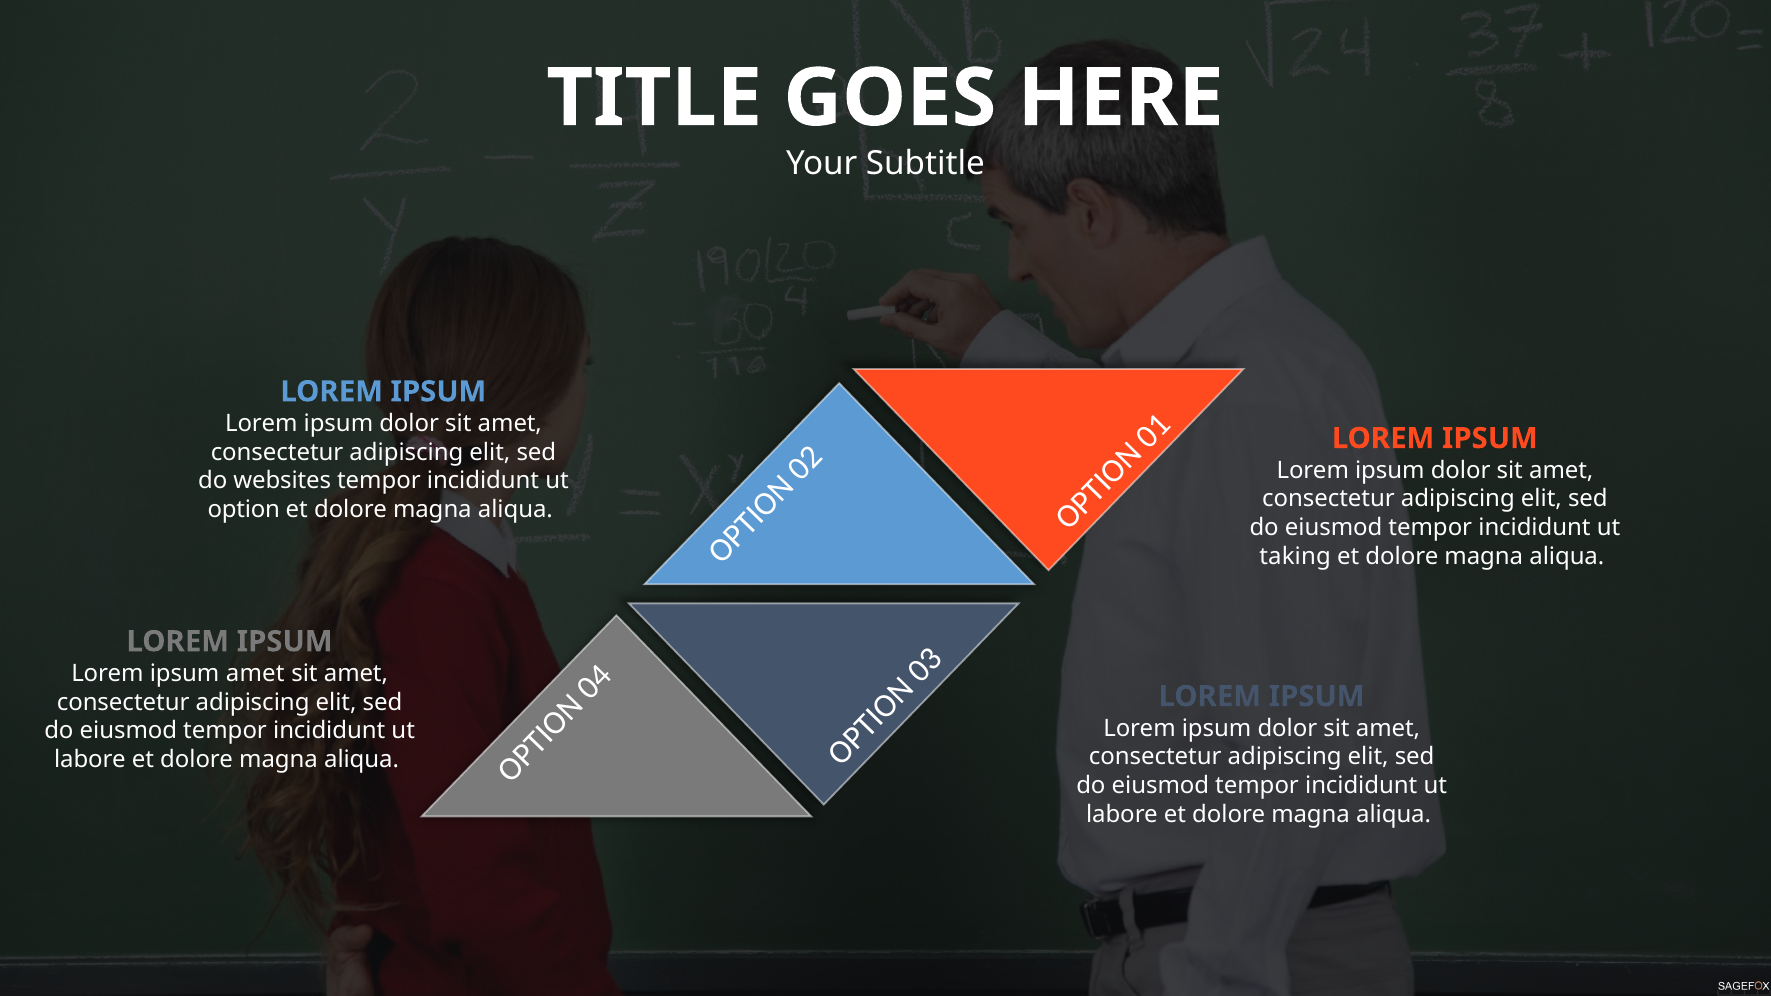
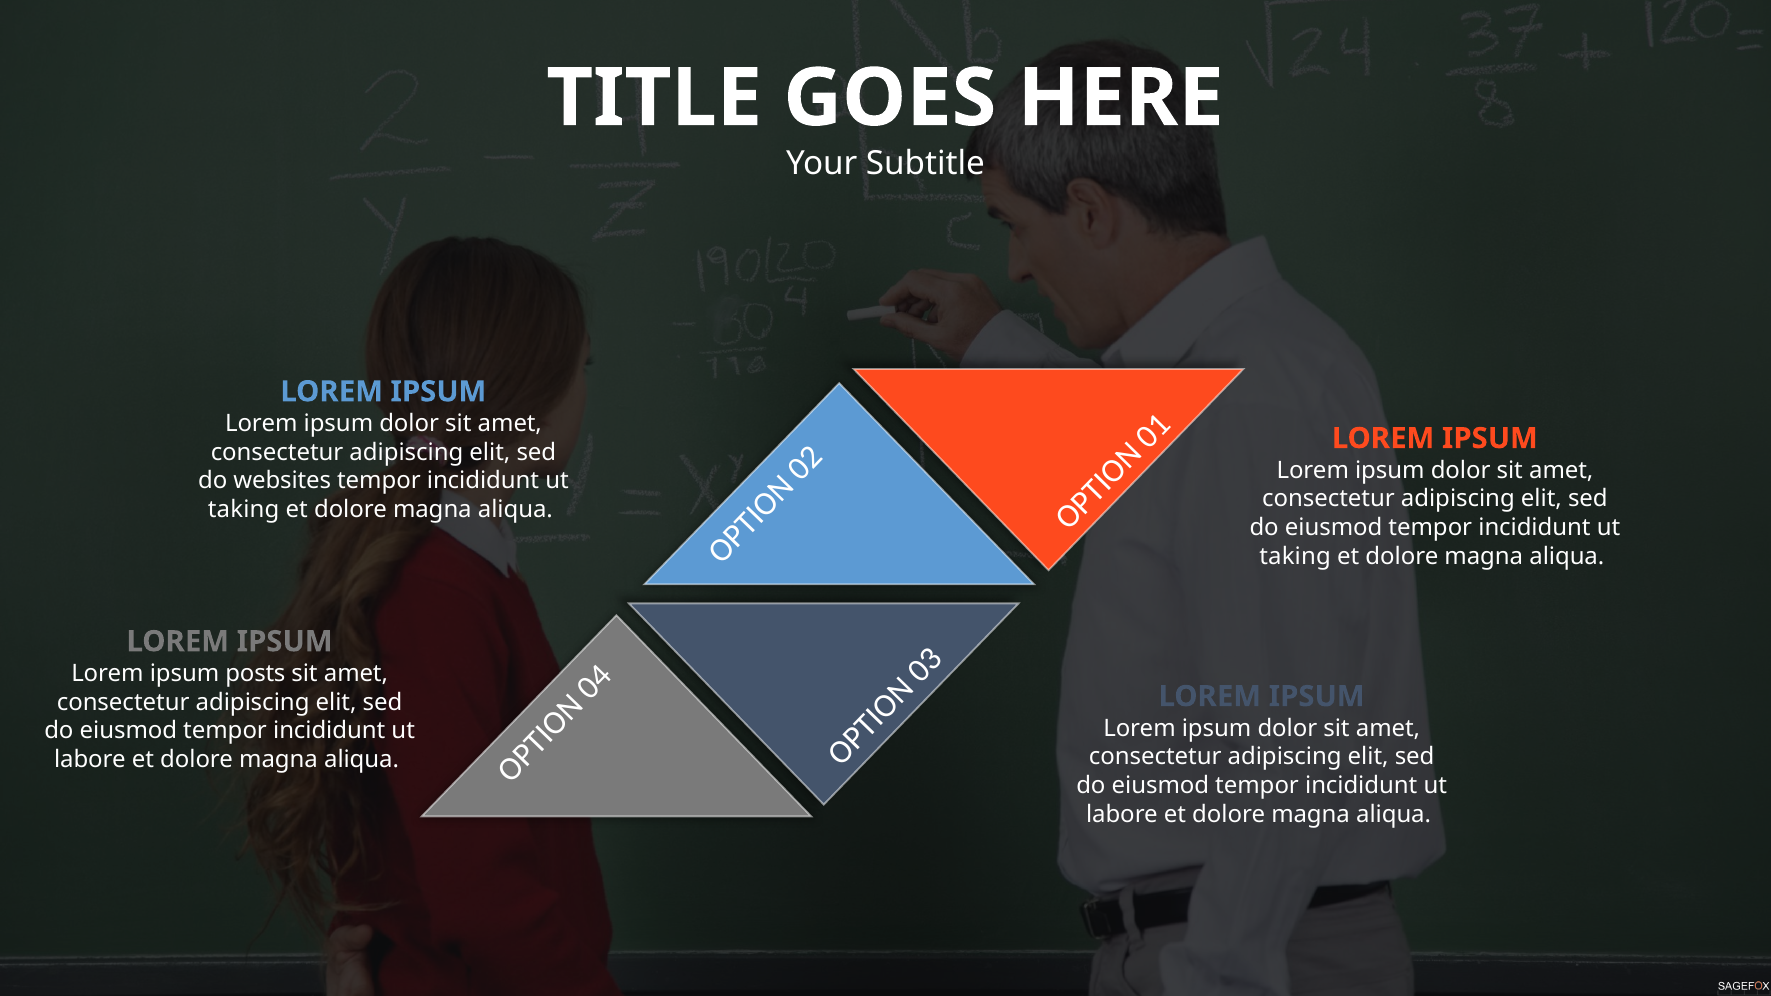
option: option -> taking (244, 510)
ipsum amet: amet -> posts (255, 673)
